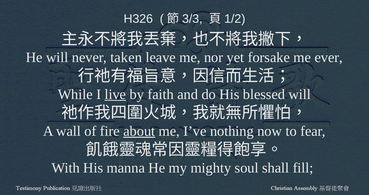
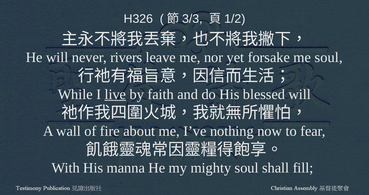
taken: taken -> rivers (126, 58)
me ever: ever -> soul (329, 58)
about underline: present -> none (139, 131)
